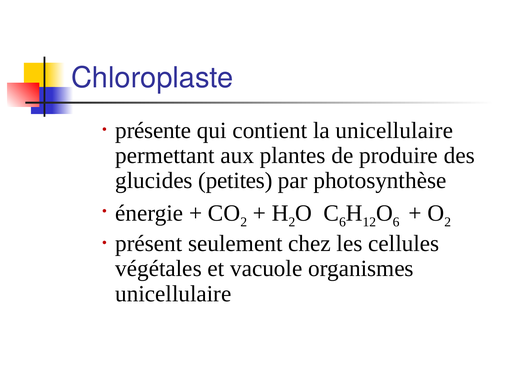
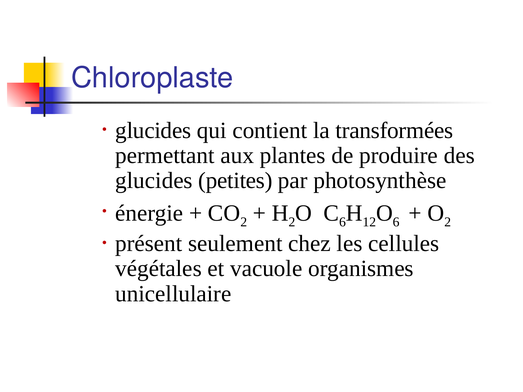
présente: présente -> glucides (153, 130)
la unicellulaire: unicellulaire -> transformées (394, 130)
